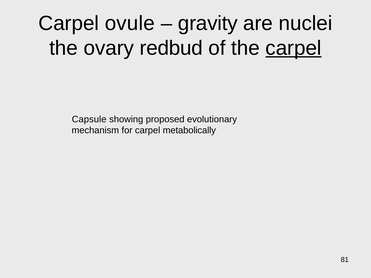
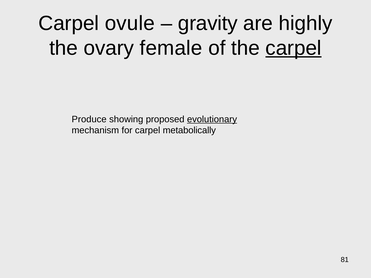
nuclei: nuclei -> highly (306, 23)
redbud: redbud -> female (171, 48)
Capsule: Capsule -> Produce (89, 119)
evolutionary underline: none -> present (212, 119)
